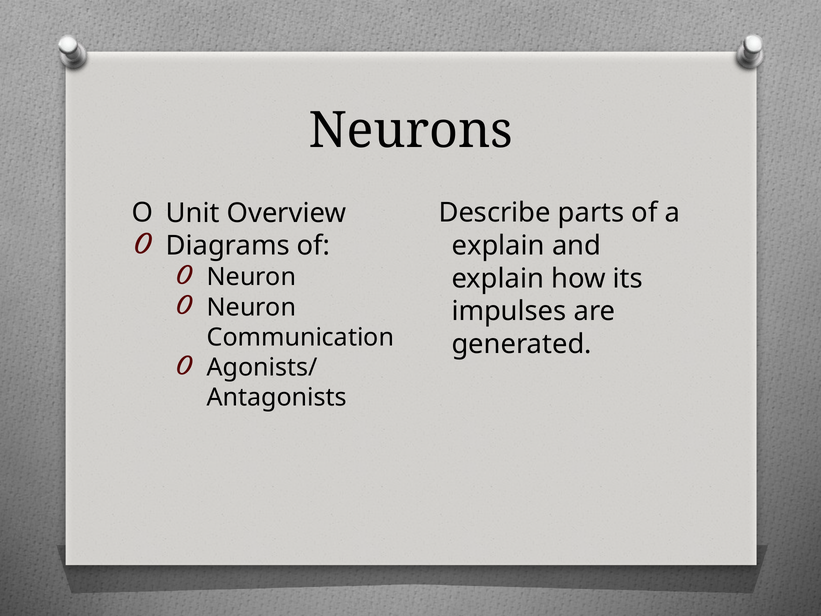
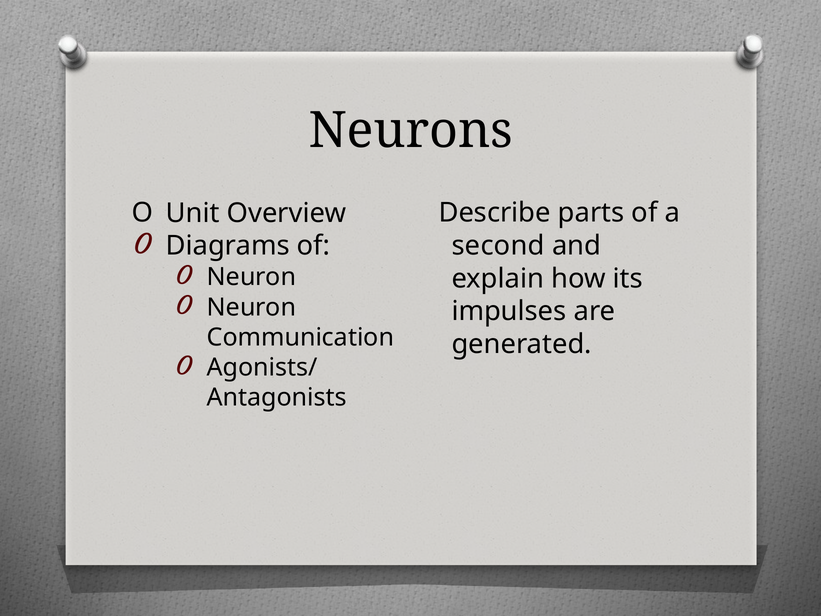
explain: explain -> second (498, 246)
